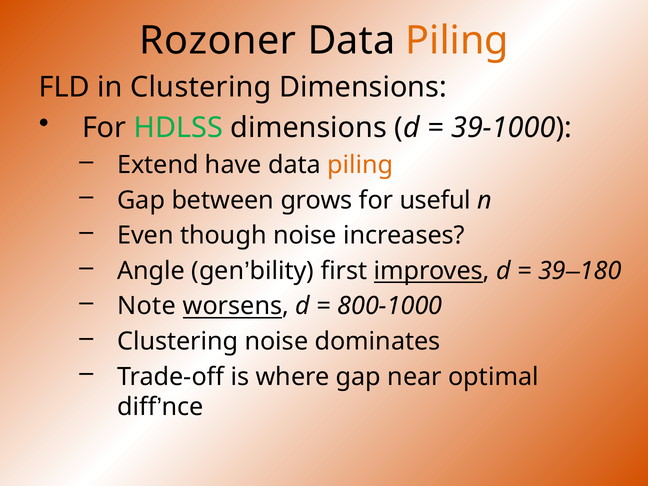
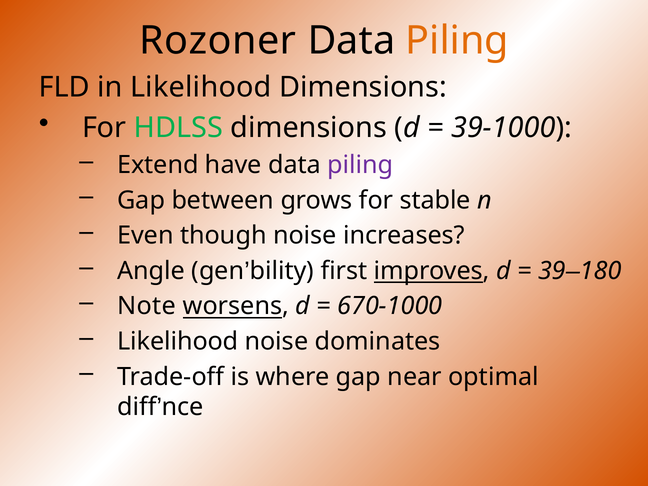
in Clustering: Clustering -> Likelihood (201, 87)
piling colour: orange -> purple (360, 165)
useful: useful -> stable (435, 200)
800-1000: 800-1000 -> 670-1000 (390, 306)
Clustering: Clustering -> Likelihood (178, 341)
